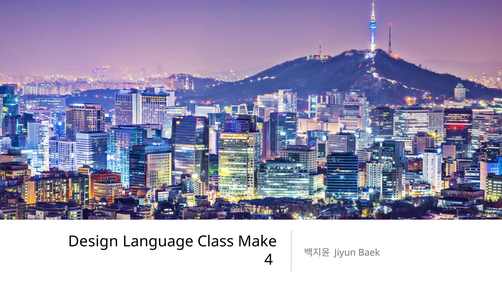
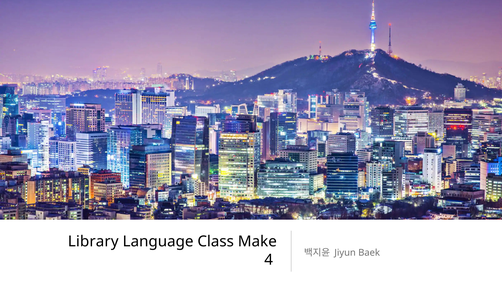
Design: Design -> Library (93, 242)
